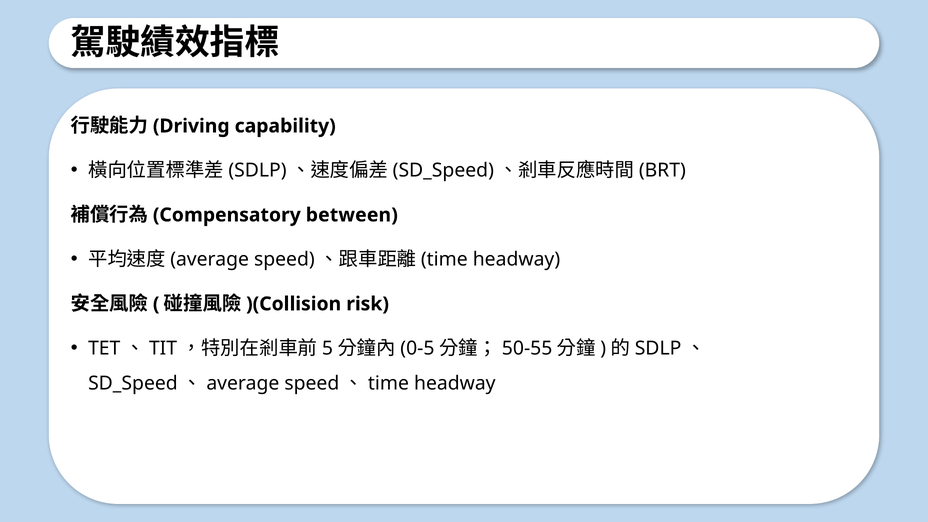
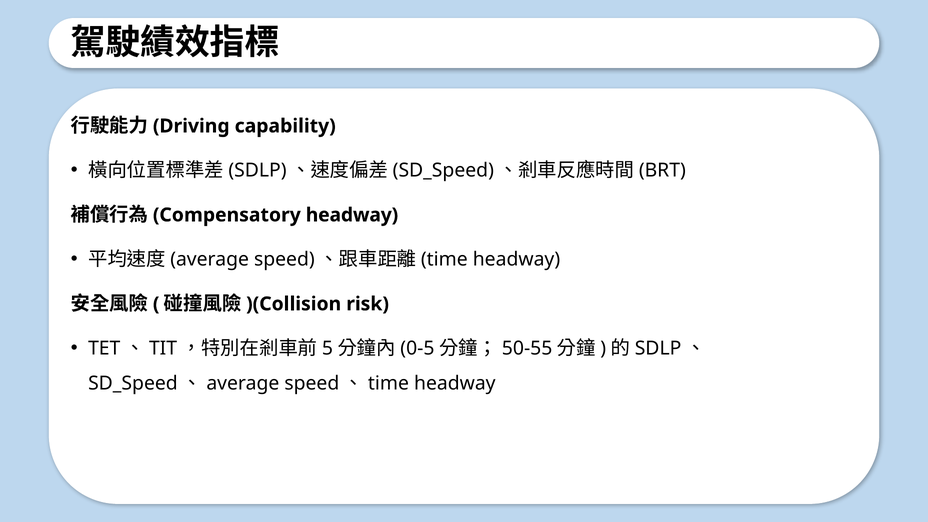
between: between -> headway (352, 215)
